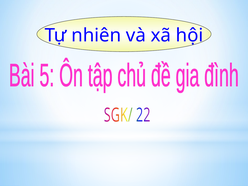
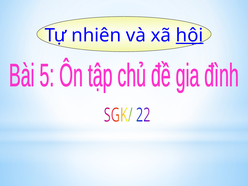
hội underline: none -> present (190, 35)
